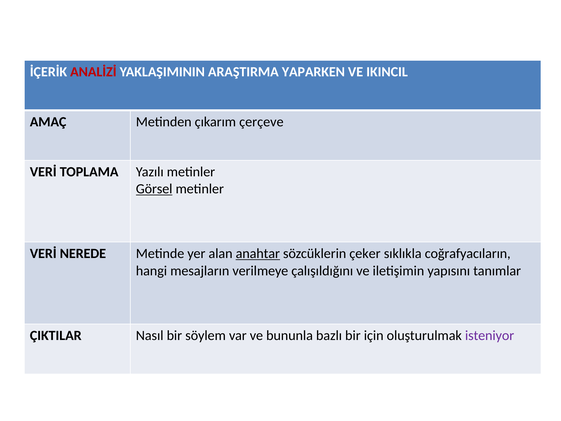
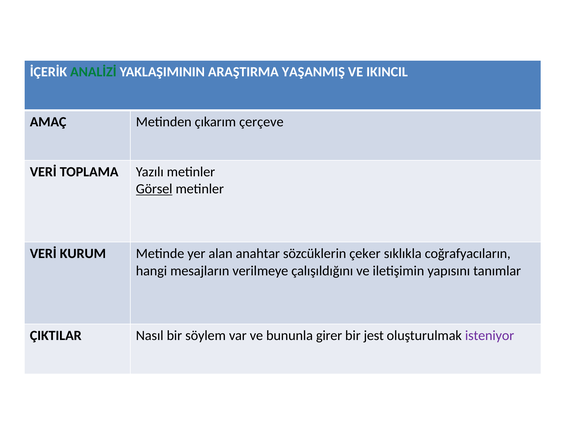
ANALİZİ colour: red -> green (93, 72)
YAPARKEN: YAPARKEN -> YAŞANMIŞ (313, 72)
NEREDE: NEREDE -> KURUM (83, 254)
anahtar underline: present -> none (258, 254)
bazlı: bazlı -> girer (329, 335)
için: için -> jest (374, 335)
